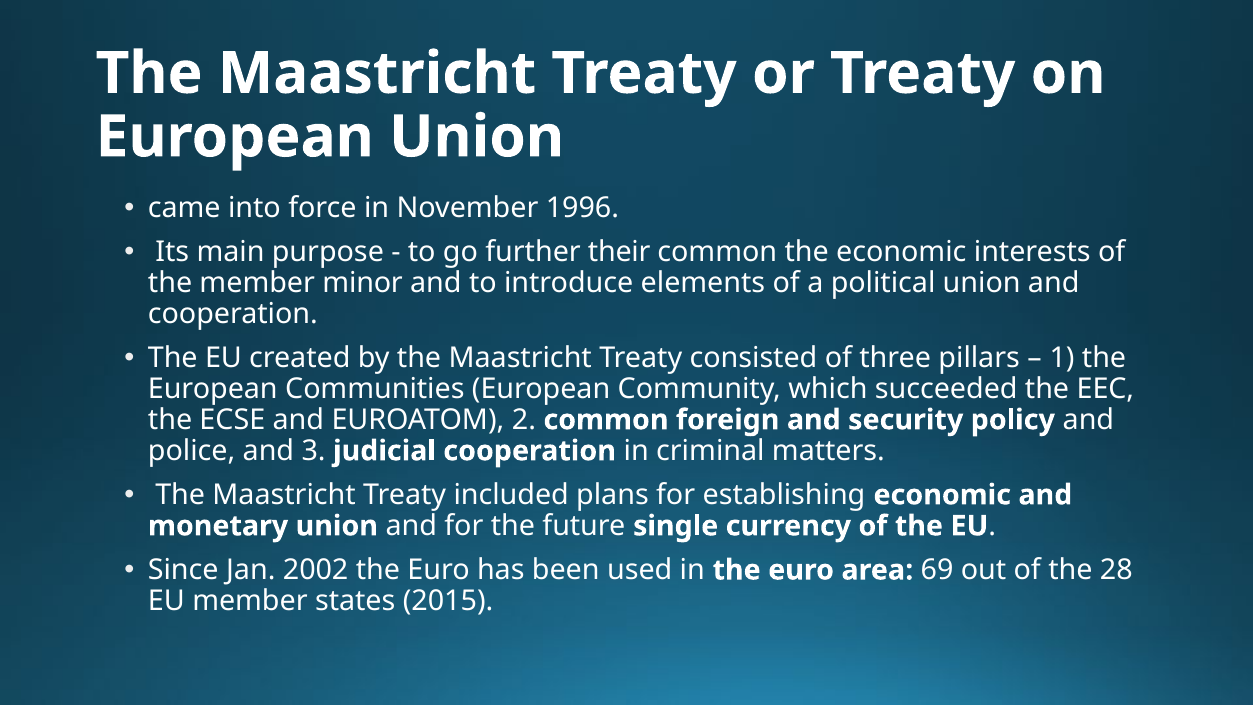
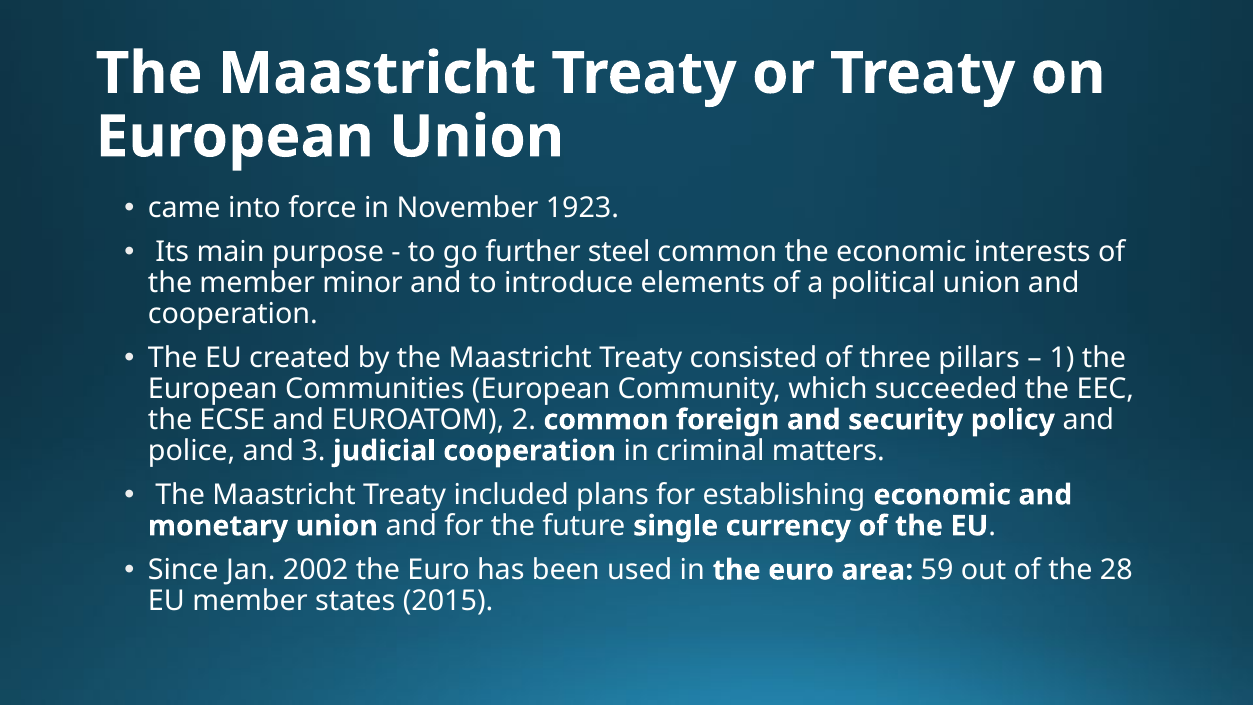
1996: 1996 -> 1923 (582, 208)
their: their -> steel (619, 252)
69: 69 -> 59 (937, 570)
